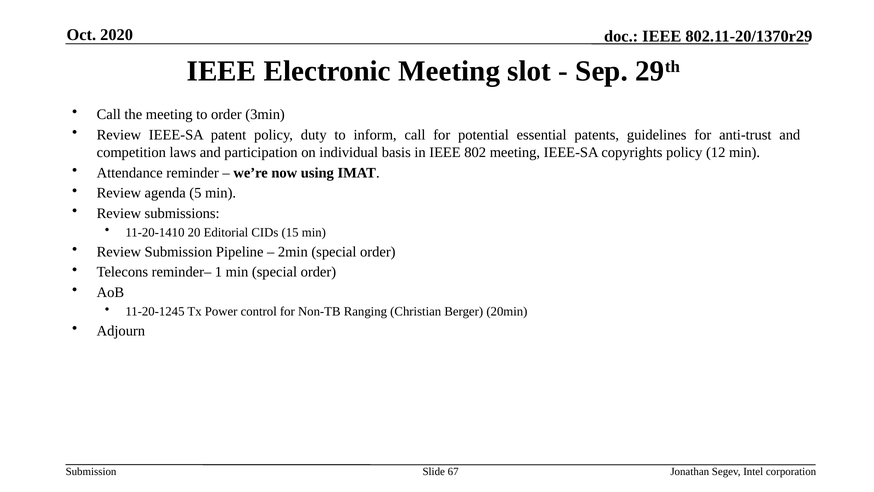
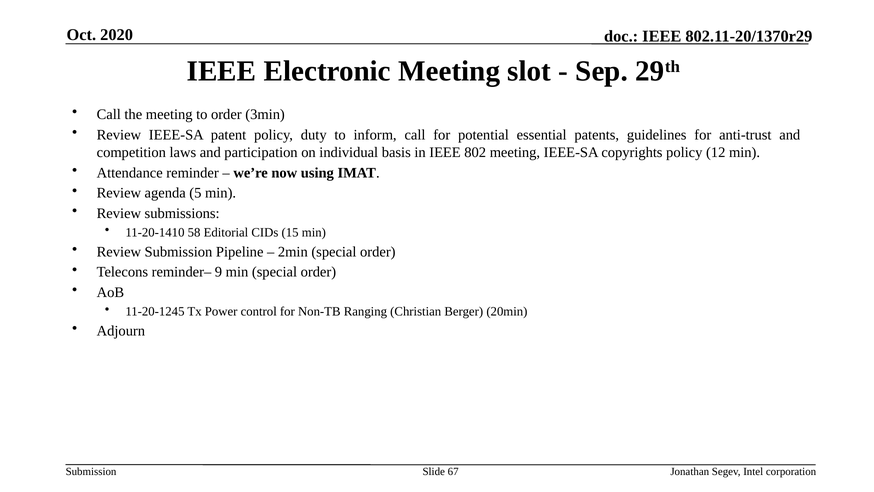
20: 20 -> 58 (194, 232)
1: 1 -> 9 (218, 272)
